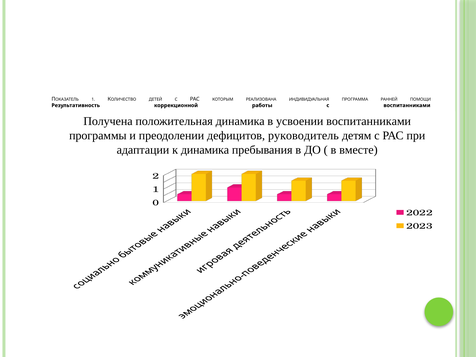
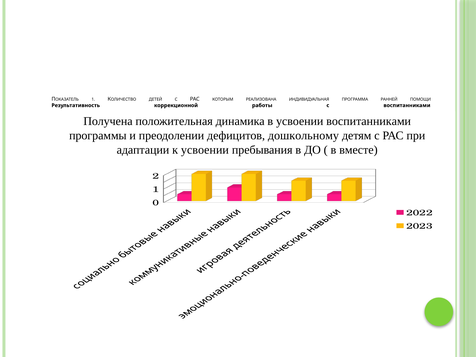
руководитель: руководитель -> дошкольному (303, 136)
к динамика: динамика -> усвоении (205, 150)
